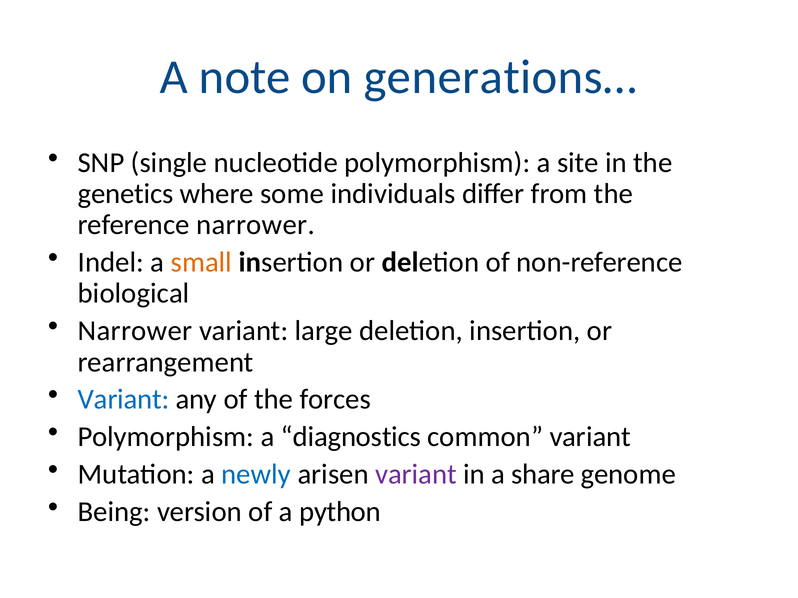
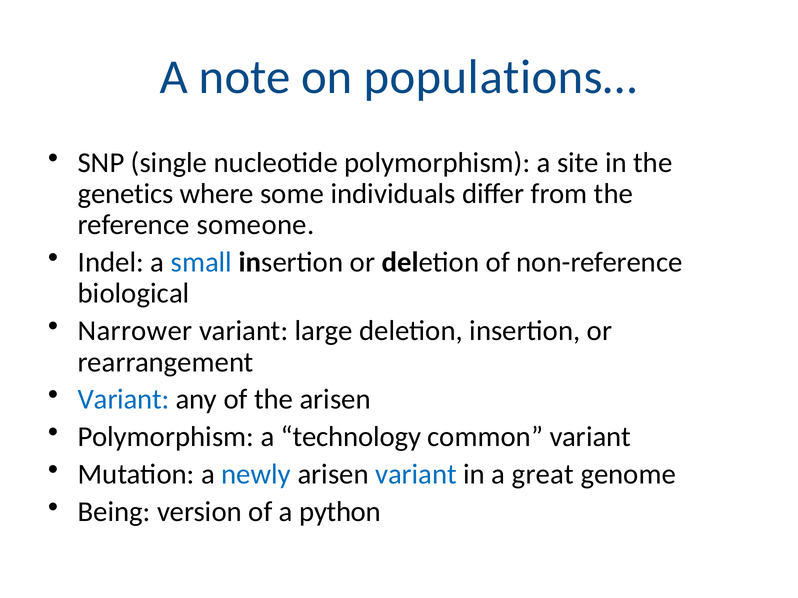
generations…: generations… -> populations… (500, 77)
reference narrower: narrower -> someone (256, 225)
small colour: orange -> blue (201, 263)
the forces: forces -> arisen (335, 400)
diagnostics: diagnostics -> technology (351, 437)
variant colour: purple -> blue (416, 475)
share: share -> great (543, 475)
